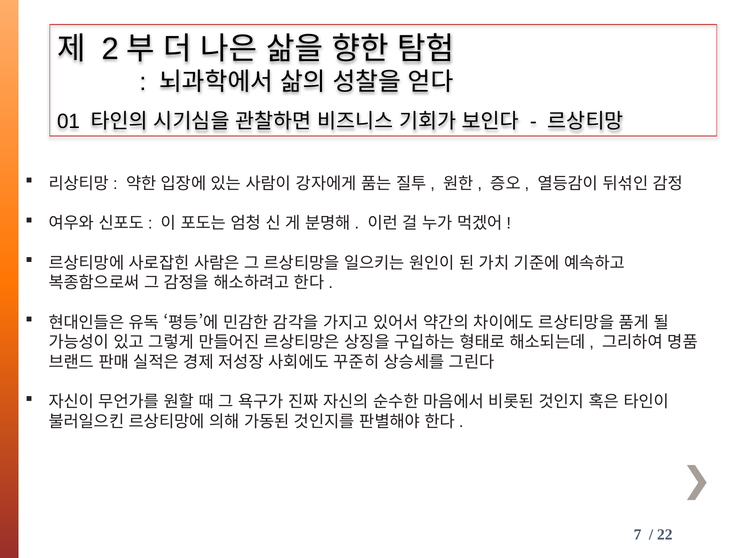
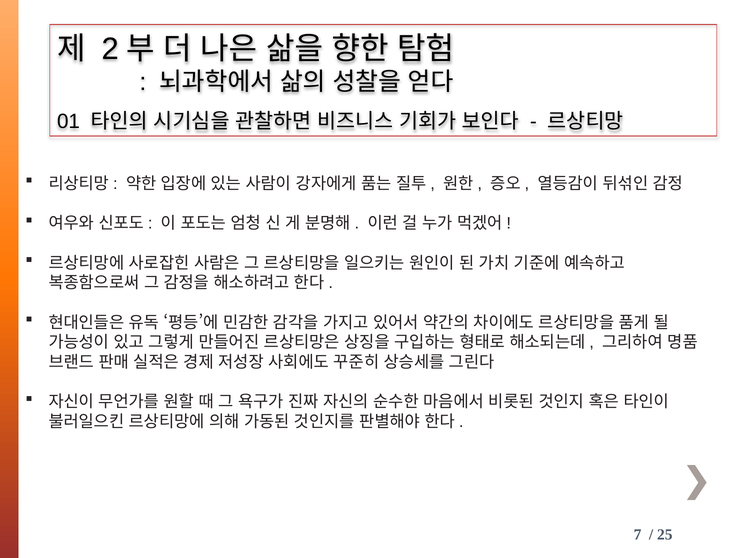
22: 22 -> 25 (665, 534)
